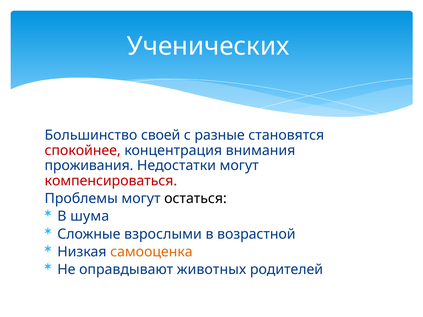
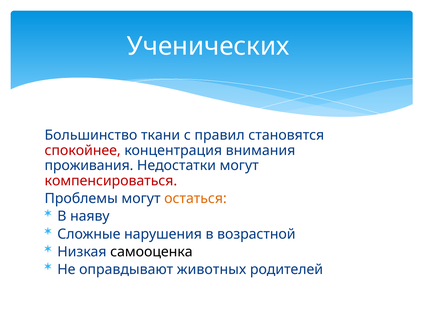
своей: своей -> ткани (161, 135)
разные: разные -> правил (220, 135)
остаться colour: black -> orange (196, 199)
шума: шума -> наяву (90, 217)
взрослыми: взрослыми -> нарушения (163, 234)
самооценка colour: orange -> black (151, 252)
